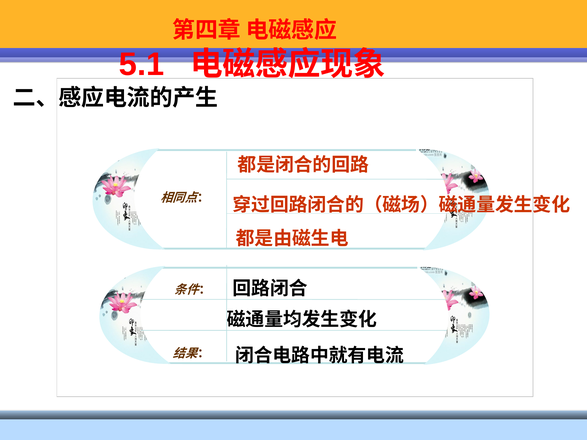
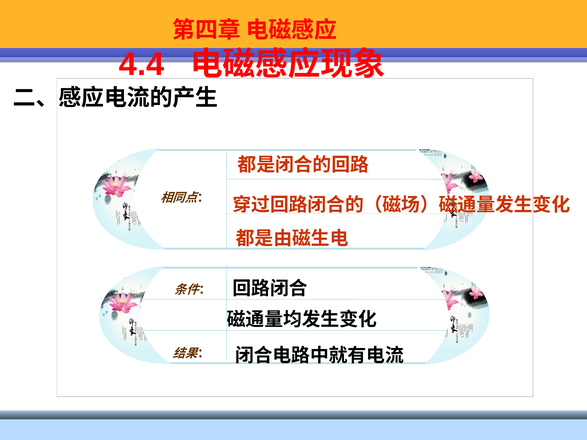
5.1: 5.1 -> 4.4 (142, 65)
